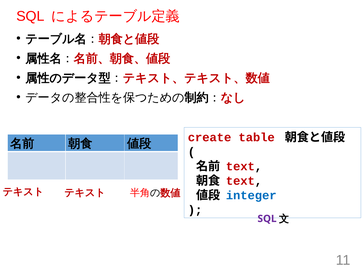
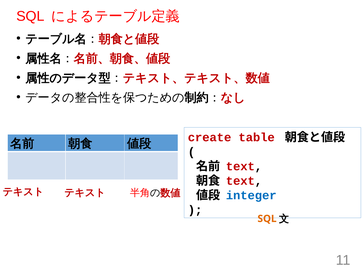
SQL colour: purple -> orange (267, 218)
